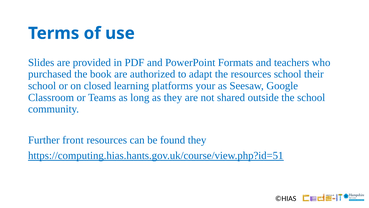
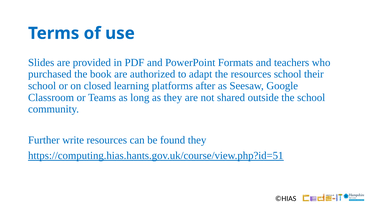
your: your -> after (205, 86)
front: front -> write (73, 140)
